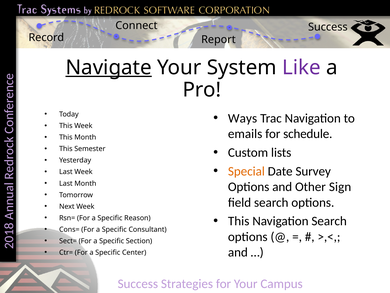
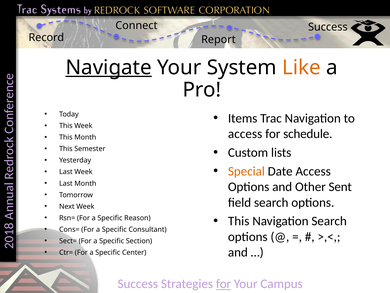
Like colour: purple -> orange (301, 67)
Ways: Ways -> Items (243, 118)
emails: emails -> access (245, 134)
Date Survey: Survey -> Access (313, 171)
Sign: Sign -> Sent (340, 187)
for underline: none -> present (224, 283)
